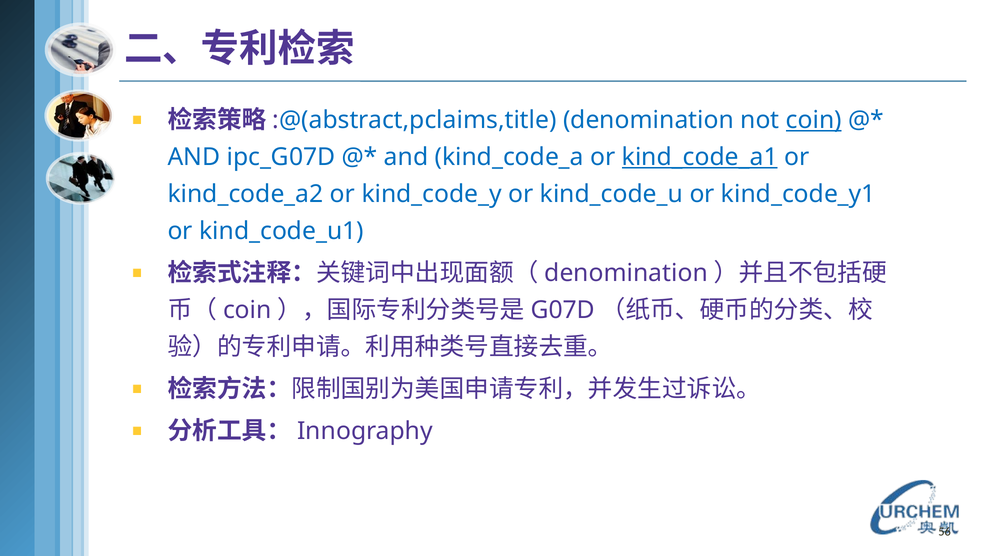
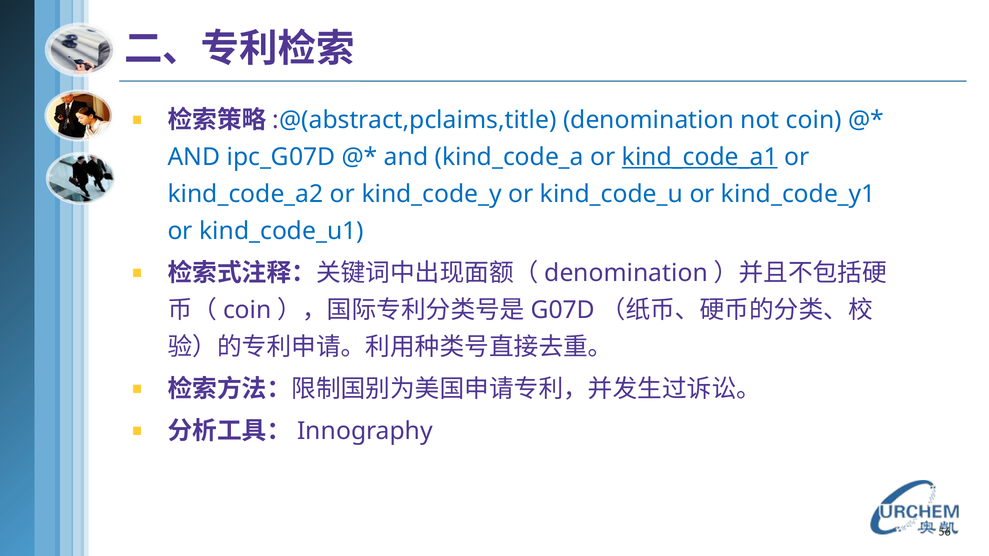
coin underline: present -> none (814, 120)
